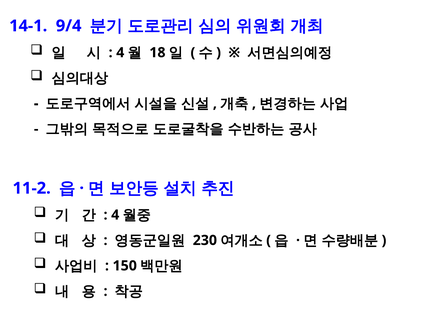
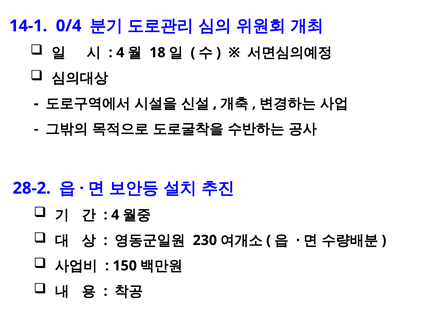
9/4: 9/4 -> 0/4 (69, 26)
11-2: 11-2 -> 28-2 (32, 188)
